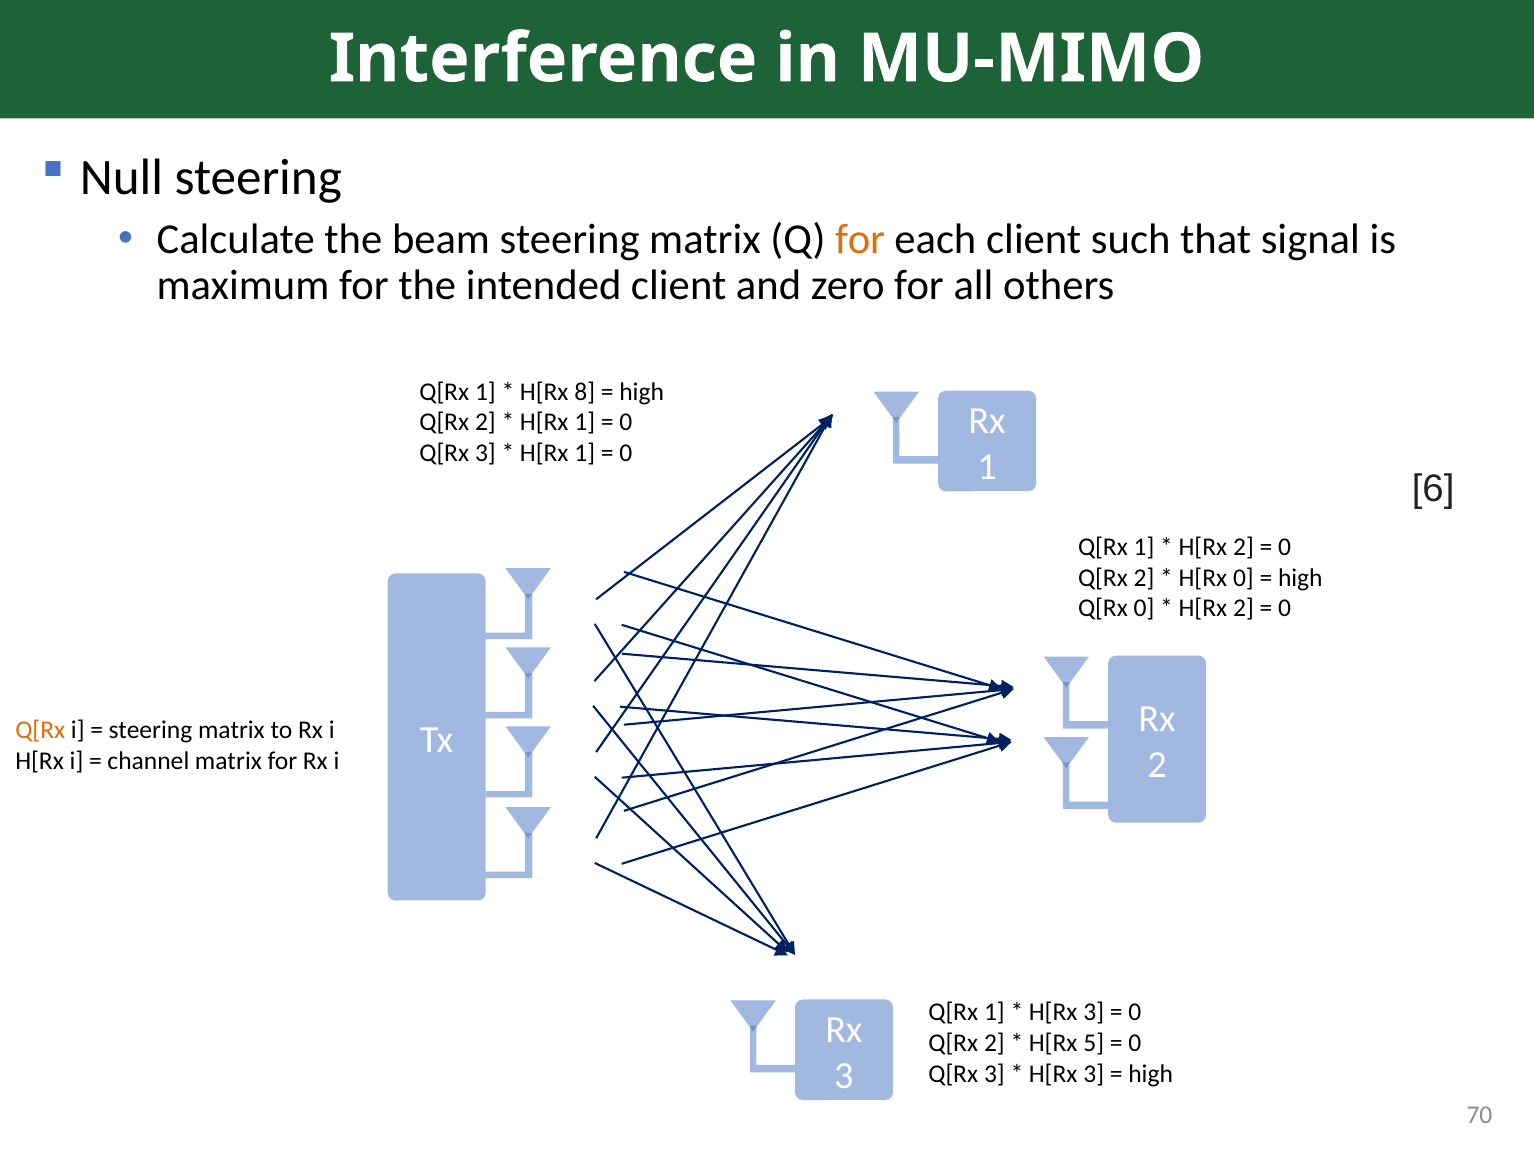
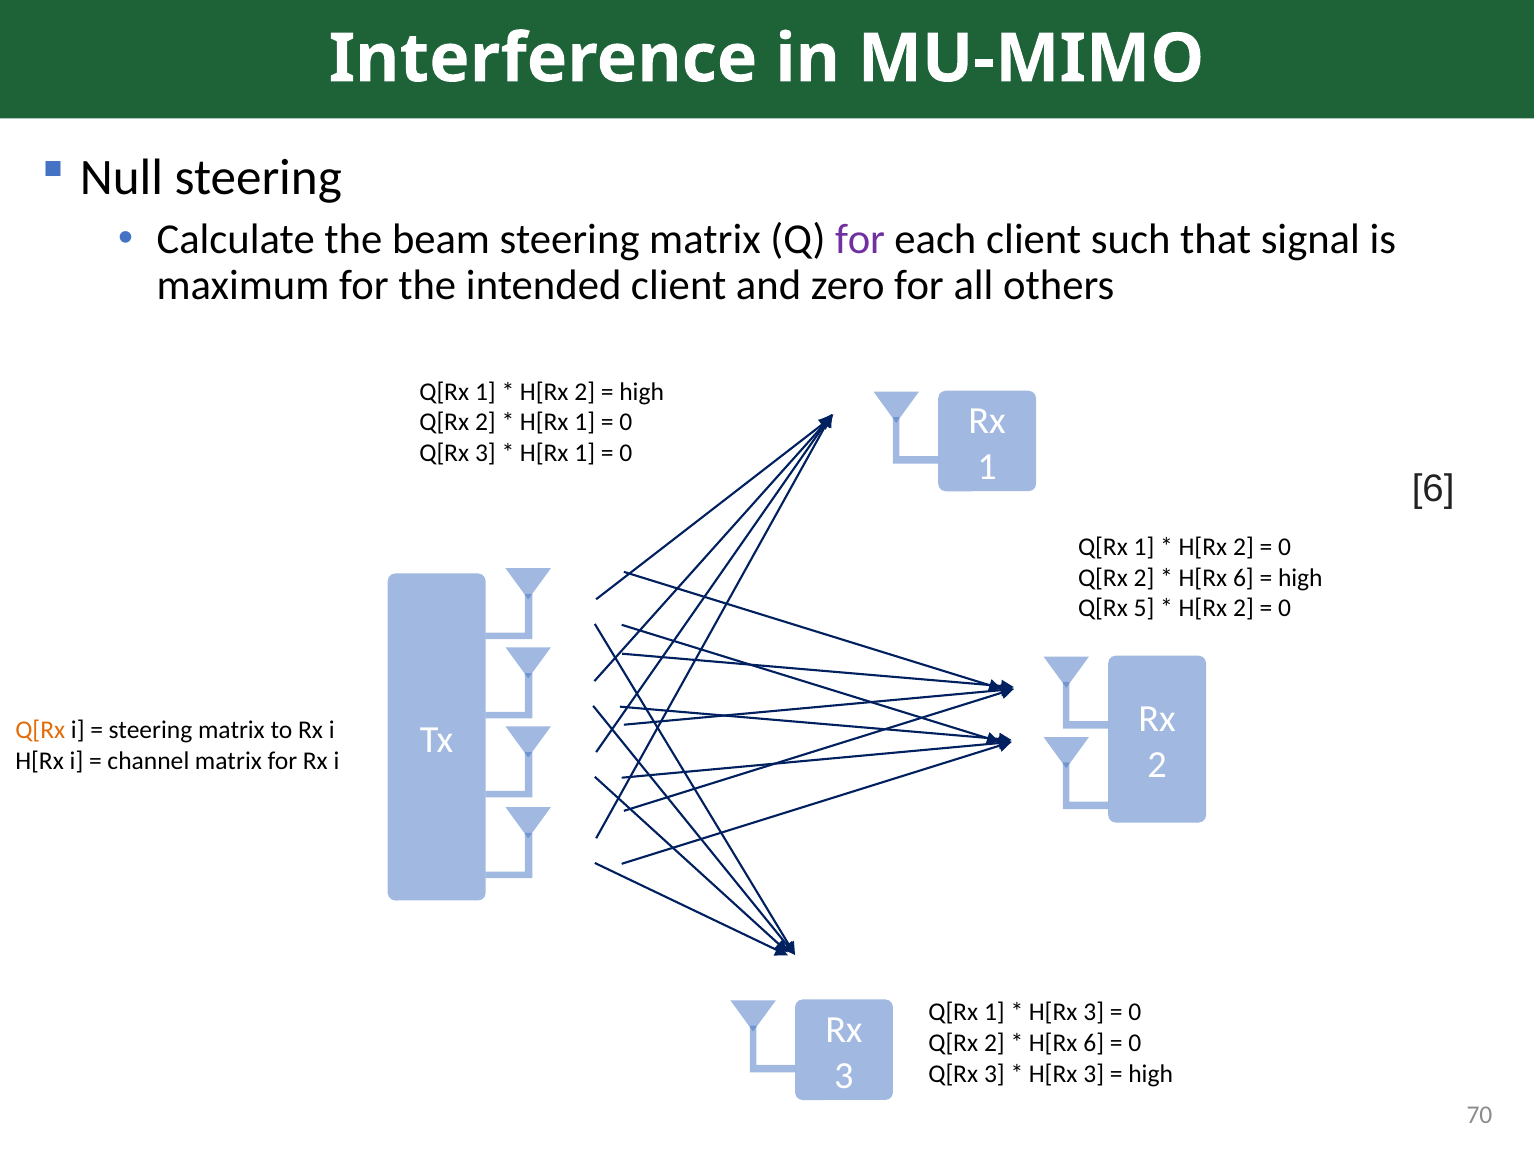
for colour: orange -> purple (860, 239)
8: 8 -> 2 (585, 392)
0: 0 -> 6 (1243, 578)
Q[Rx 0: 0 -> 5 (1144, 609)
5: 5 -> 6 (1094, 1043)
